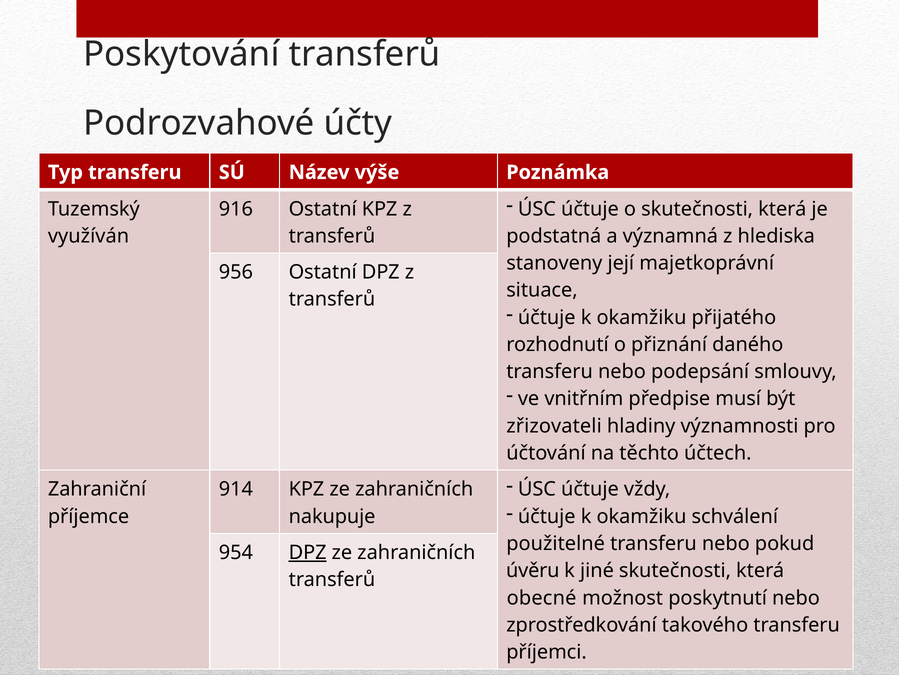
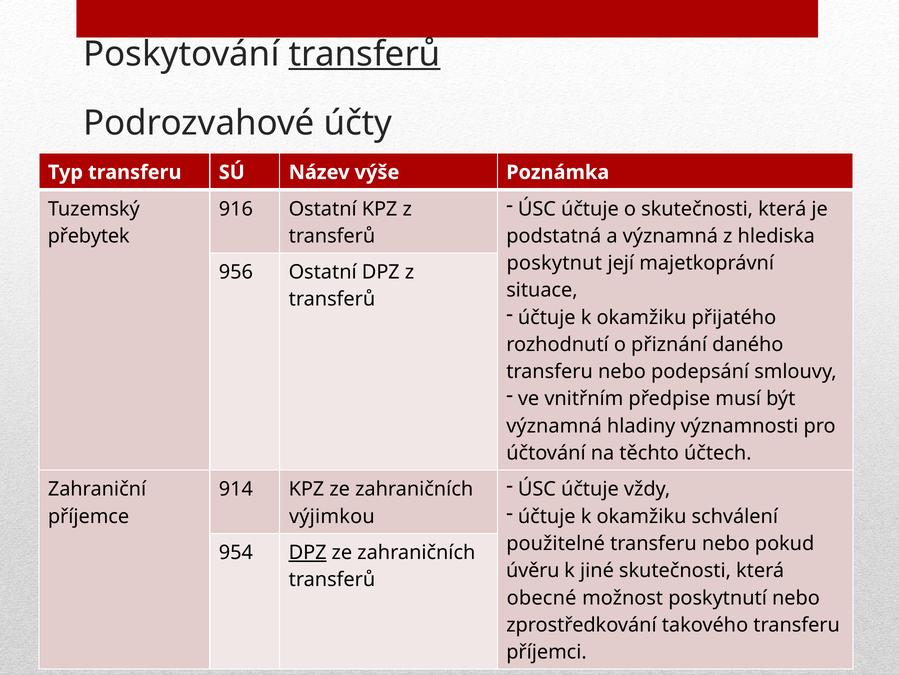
transferů underline: none -> present (365, 54)
využíván: využíván -> přebytek (89, 236)
stanoveny: stanoveny -> poskytnut (554, 263)
zřizovateli: zřizovateli -> významná (554, 426)
nakupuje: nakupuje -> výjimkou (332, 516)
